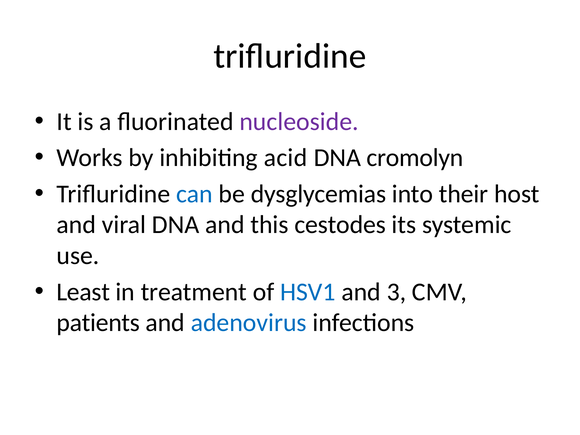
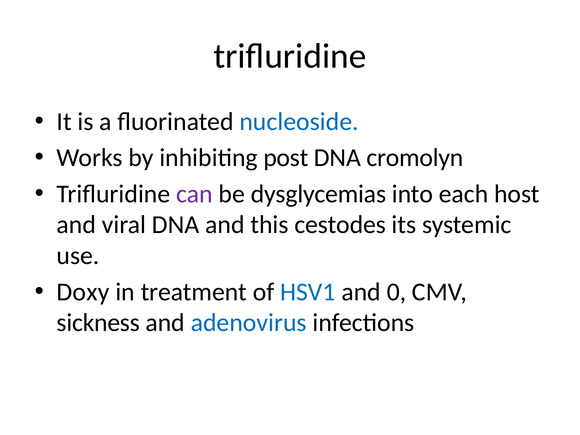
nucleoside colour: purple -> blue (299, 122)
acid: acid -> post (286, 158)
can colour: blue -> purple (194, 194)
their: their -> each (464, 194)
Least: Least -> Doxy (83, 292)
3: 3 -> 0 (396, 292)
patients: patients -> sickness (98, 323)
